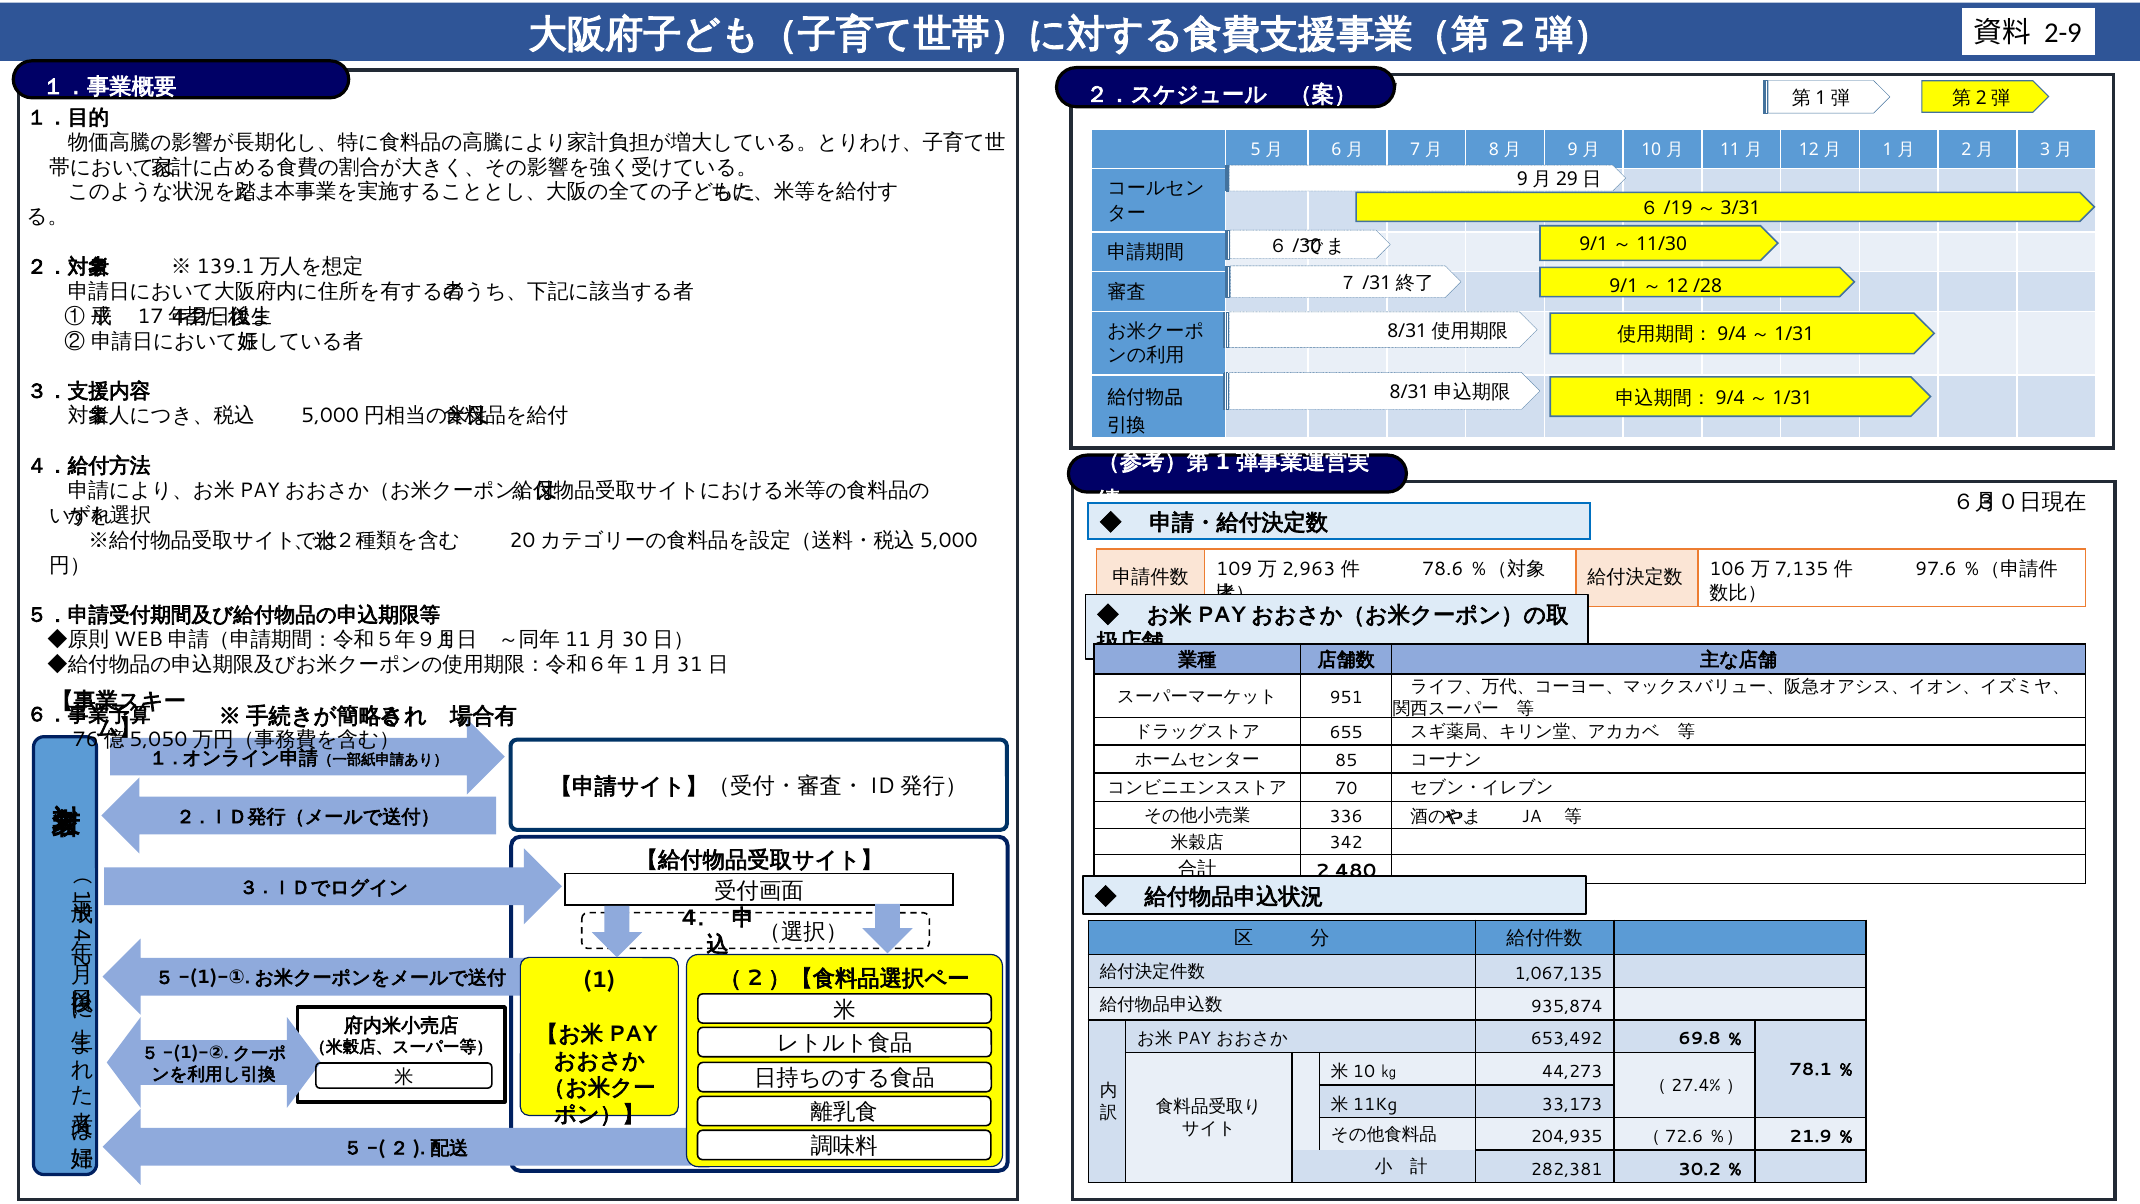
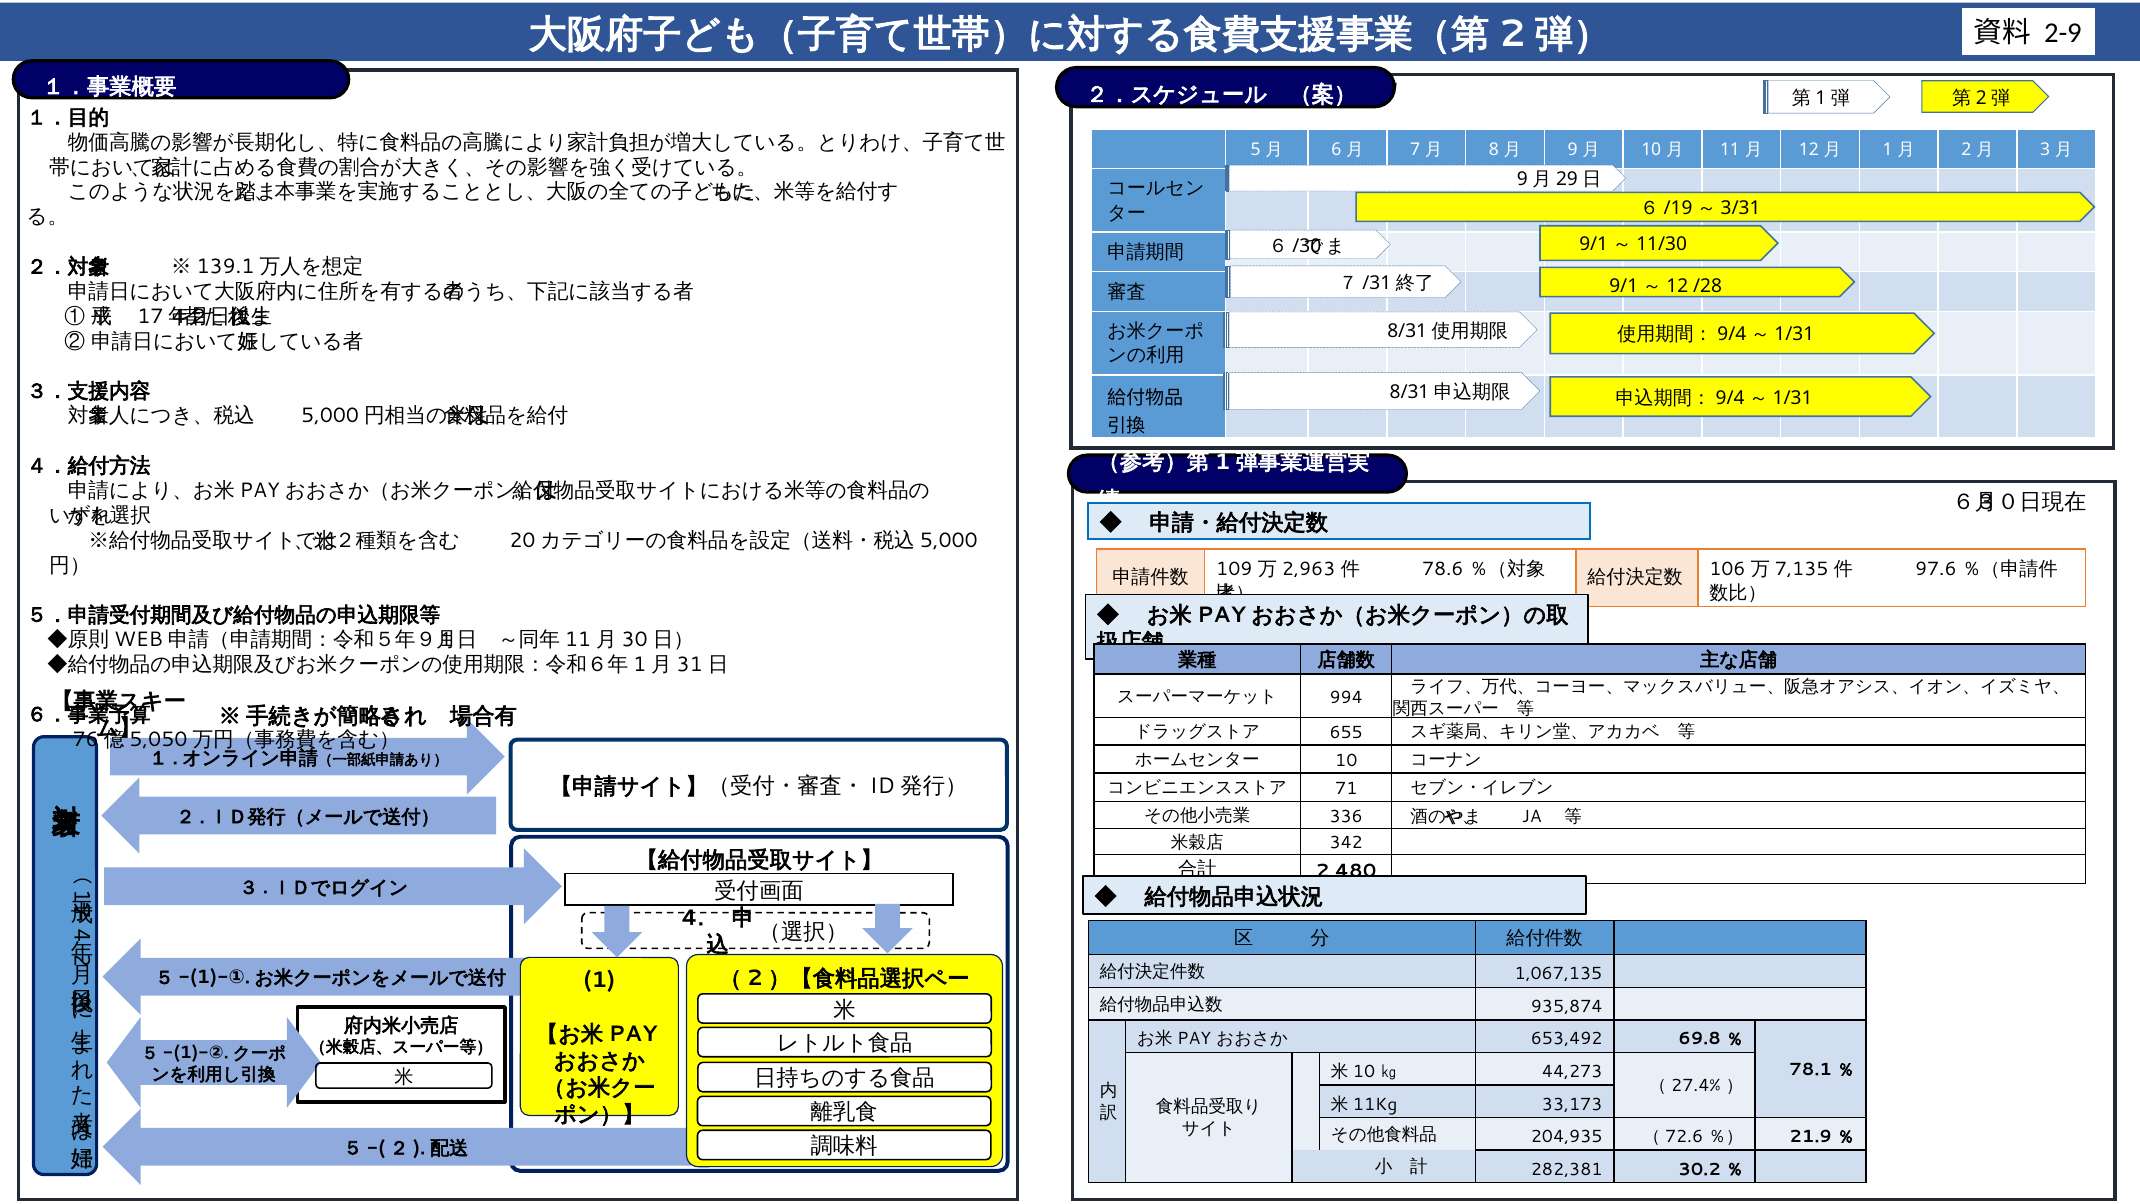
951: 951 -> 994 (1346, 697)
85: 85 -> 10 (1346, 760)
70: 70 -> 71 (1346, 789)
